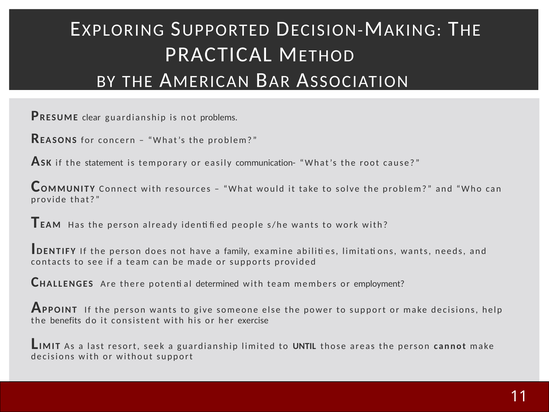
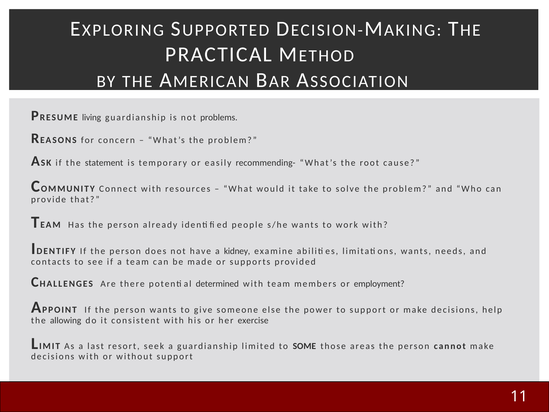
clear: clear -> living (92, 117)
communication-: communication- -> recommending- (266, 163)
family: family -> kidney (237, 251)
benefits: benefits -> allowing (66, 320)
UNTIL: UNTIL -> SOME (304, 346)
